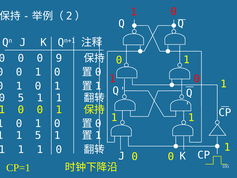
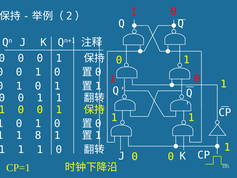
9: 9 -> 1 (59, 58)
5: 5 -> 0 (21, 98)
1 5: 5 -> 8 (38, 135)
